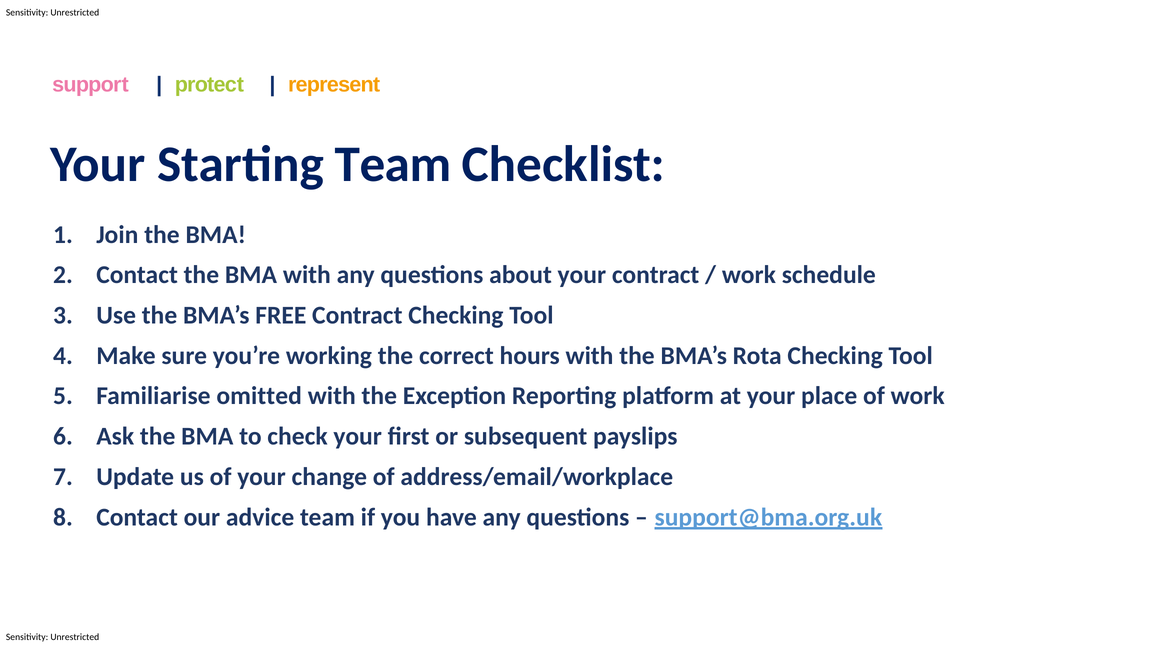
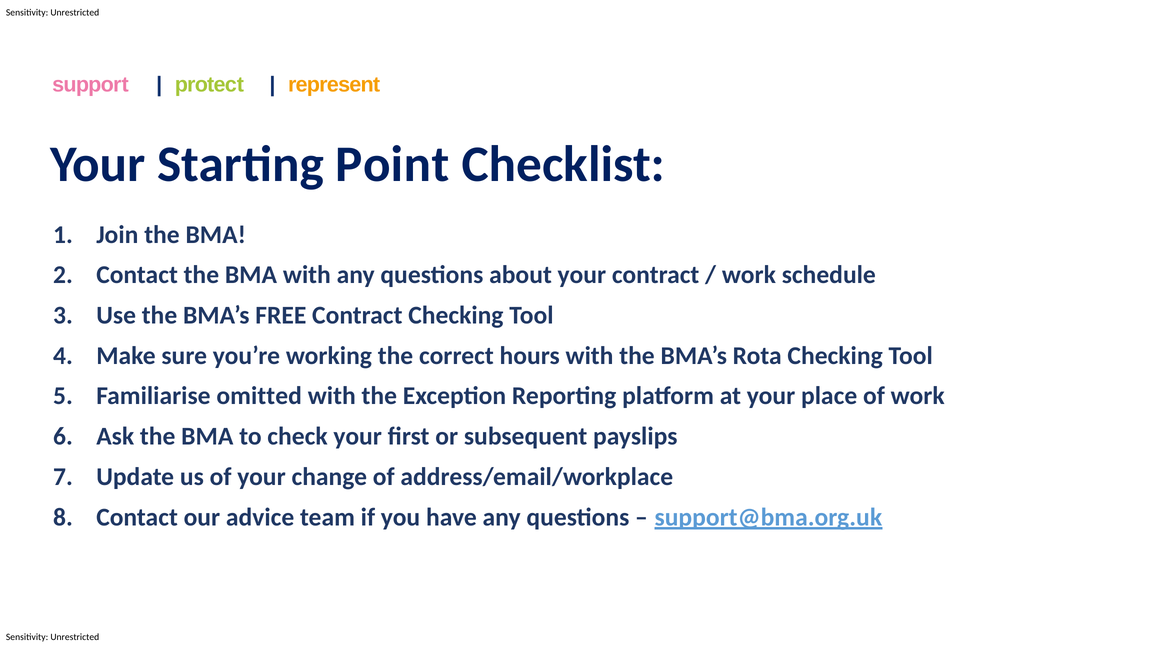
Starting Team: Team -> Point (392, 164)
